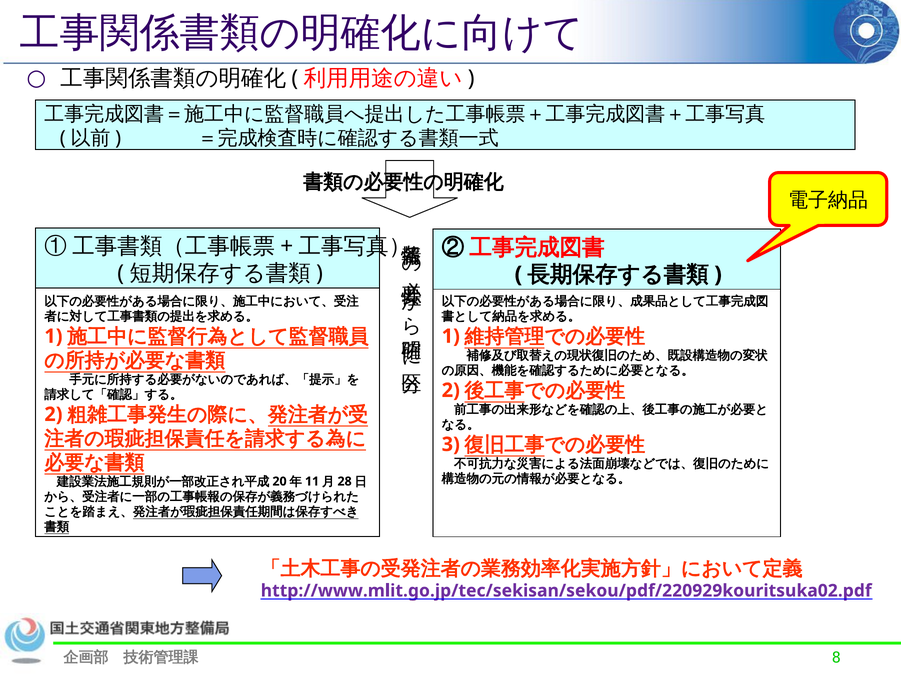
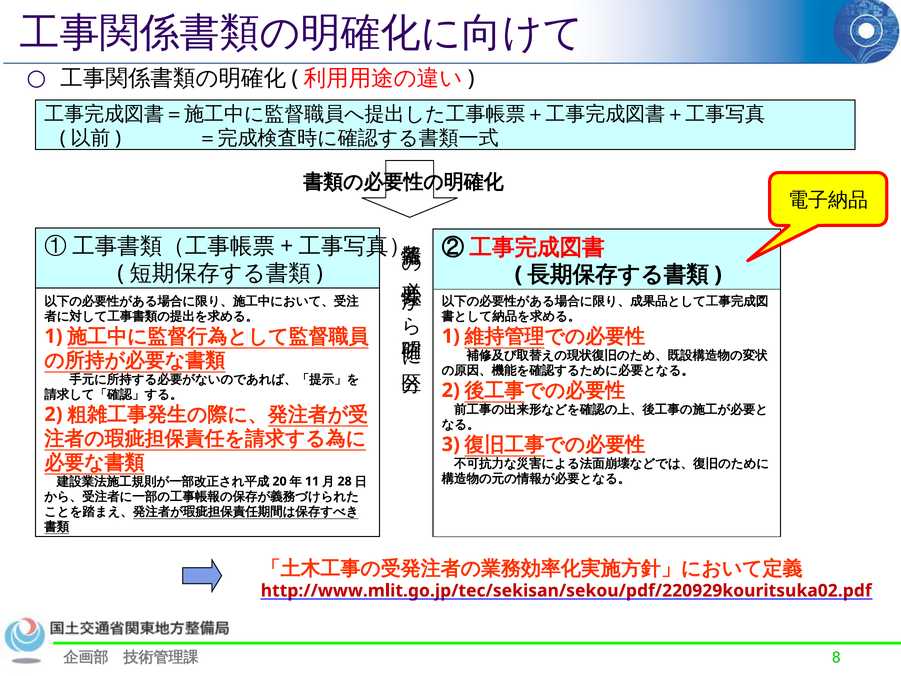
http://www.mlit.go.jp/tec/sekisan/sekou/pdf/220929kouritsuka02.pdf colour: purple -> red (566, 590)
